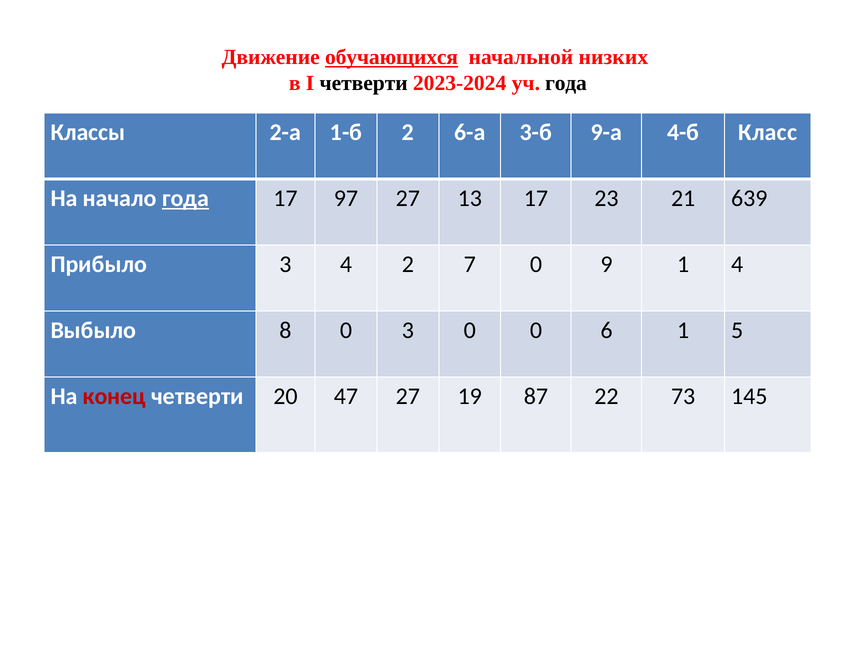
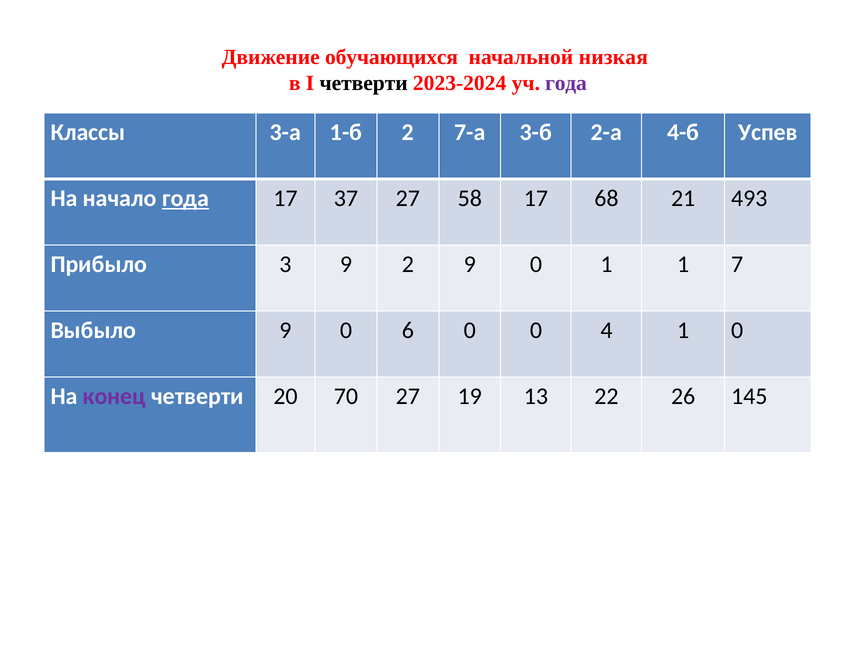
обучающихся underline: present -> none (392, 57)
низких: низких -> низкая (613, 57)
года colour: black -> purple (566, 83)
2-а: 2-а -> 3-а (285, 132)
6-а: 6-а -> 7-а (470, 132)
9-а: 9-а -> 2-а (606, 132)
Класс: Класс -> Успев (768, 132)
97: 97 -> 37 (346, 198)
13: 13 -> 58 (470, 198)
23: 23 -> 68 (606, 198)
639: 639 -> 493 (749, 198)
3 4: 4 -> 9 (346, 264)
2 7: 7 -> 9 (470, 264)
0 9: 9 -> 1 (606, 264)
1 4: 4 -> 7 (737, 264)
Выбыло 8: 8 -> 9 (285, 330)
0 3: 3 -> 6 (408, 330)
6: 6 -> 4 (606, 330)
1 5: 5 -> 0 (737, 330)
конец colour: red -> purple (114, 396)
47: 47 -> 70 (346, 396)
87: 87 -> 13 (536, 396)
73: 73 -> 26 (683, 396)
